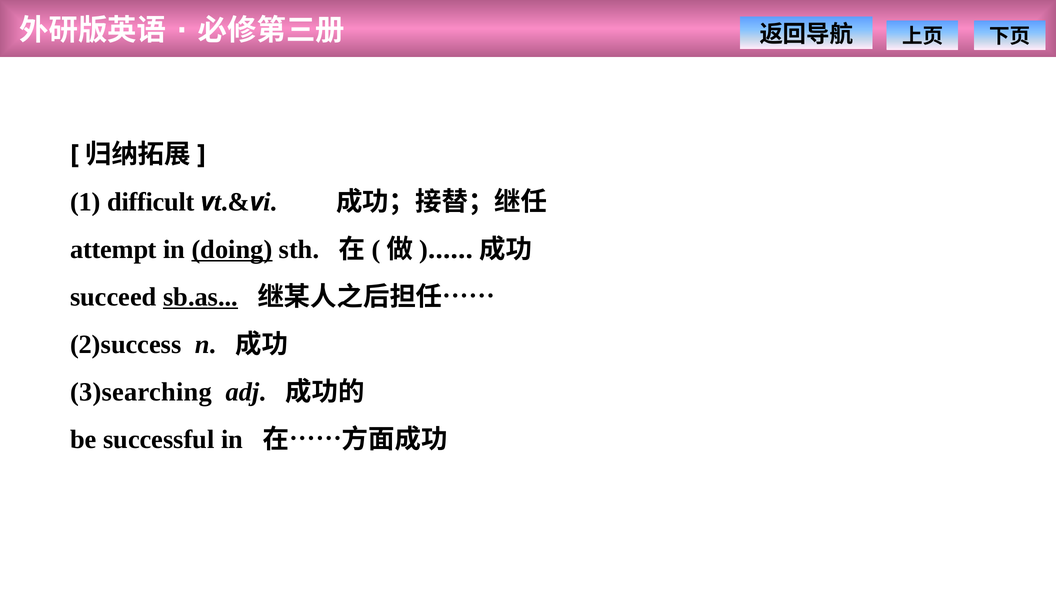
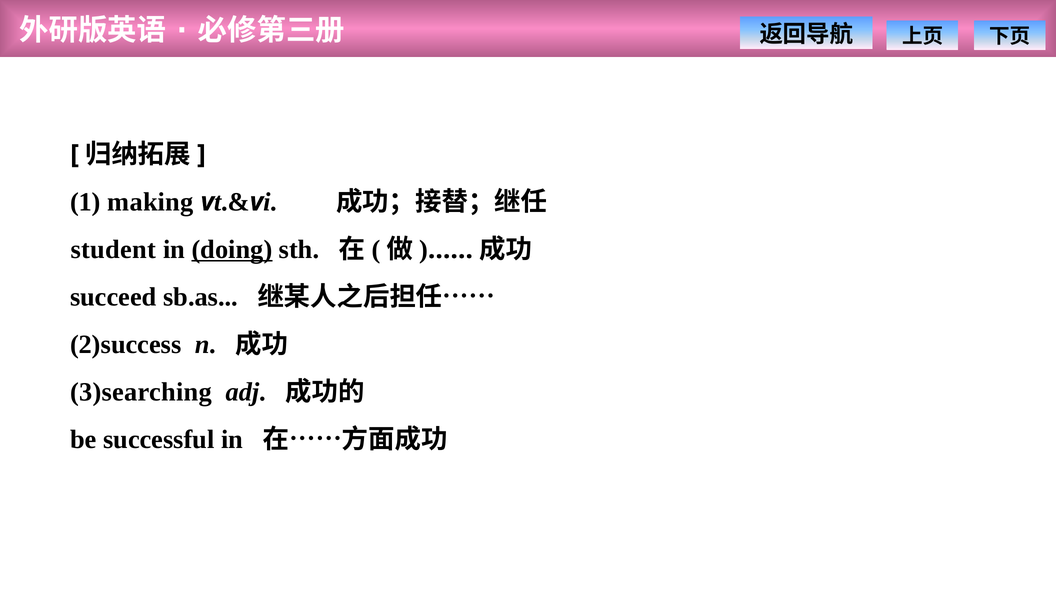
difficult: difficult -> making (150, 202)
attempt: attempt -> student (113, 249)
sb.as underline: present -> none (200, 297)
